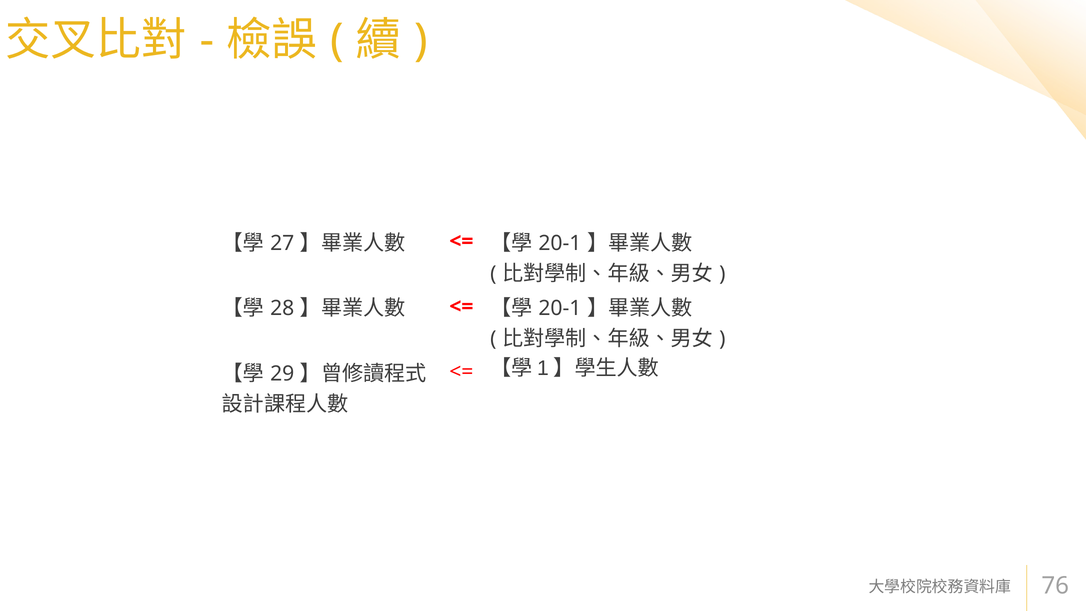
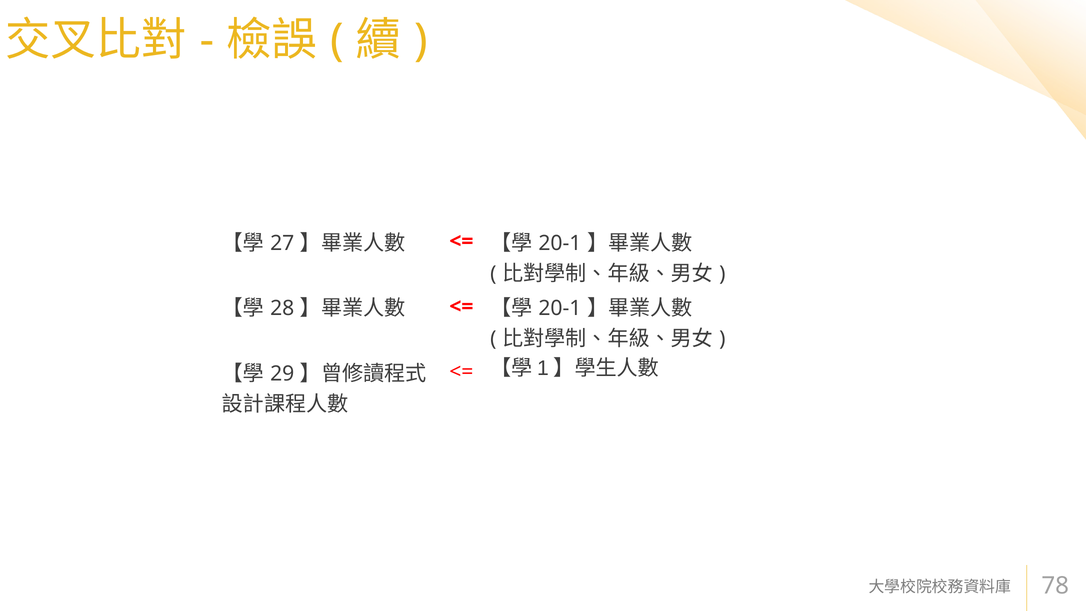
76: 76 -> 78 (1055, 586)
